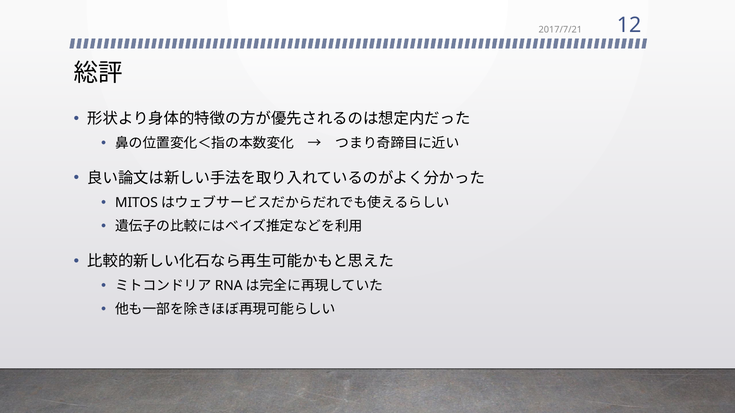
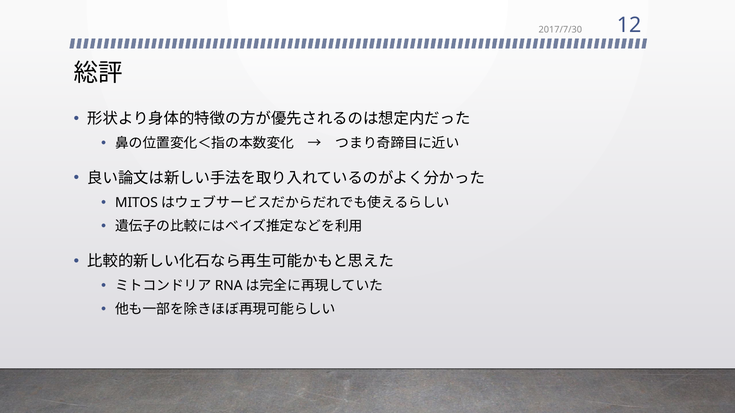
2017/7/21: 2017/7/21 -> 2017/7/30 (560, 30)
